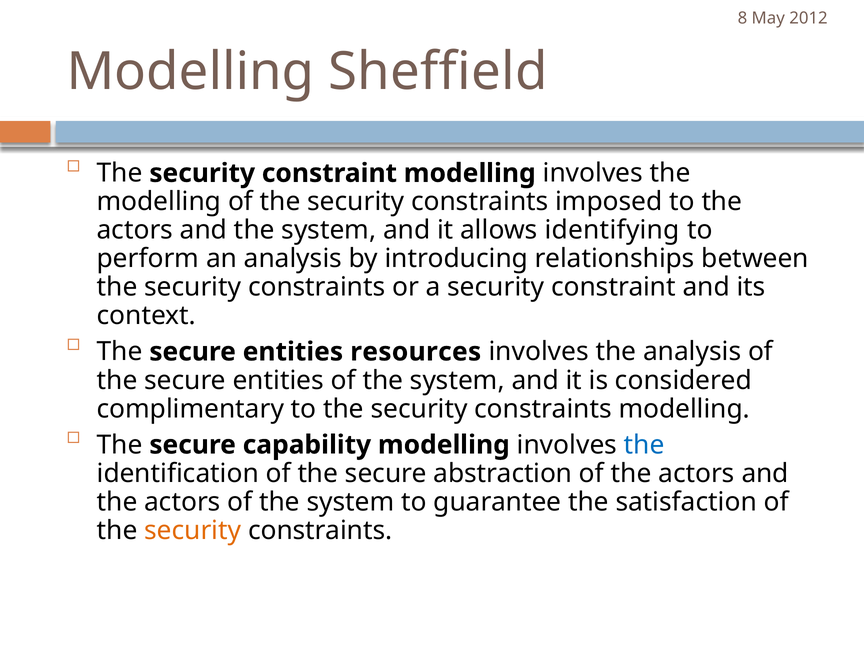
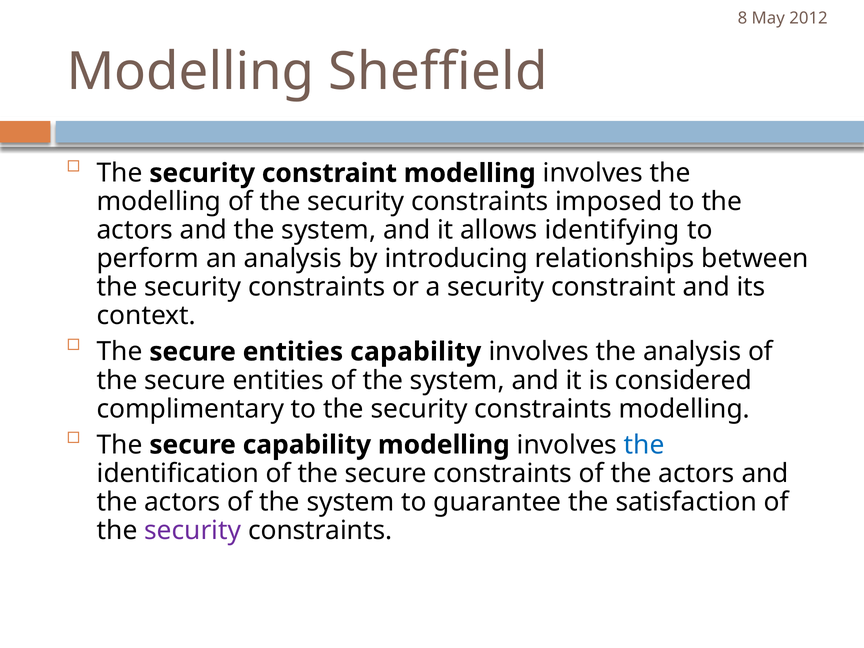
entities resources: resources -> capability (416, 352)
secure abstraction: abstraction -> constraints (503, 473)
security colour: orange -> purple (193, 530)
